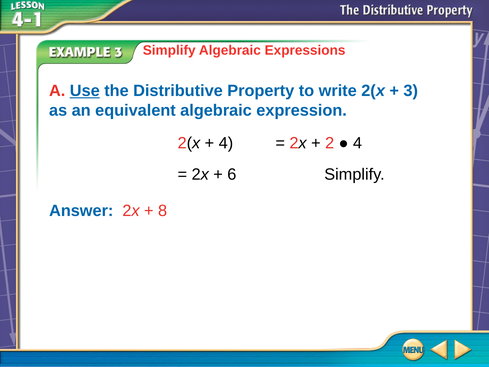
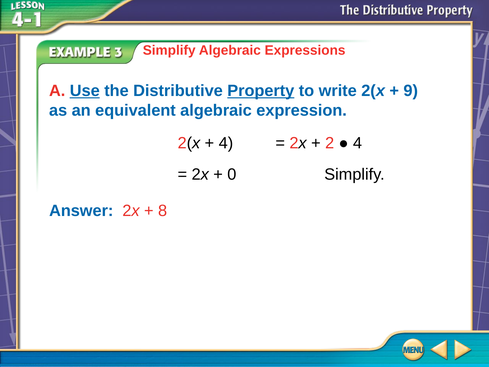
Property underline: none -> present (261, 91)
3: 3 -> 9 (411, 91)
6: 6 -> 0 (232, 174)
